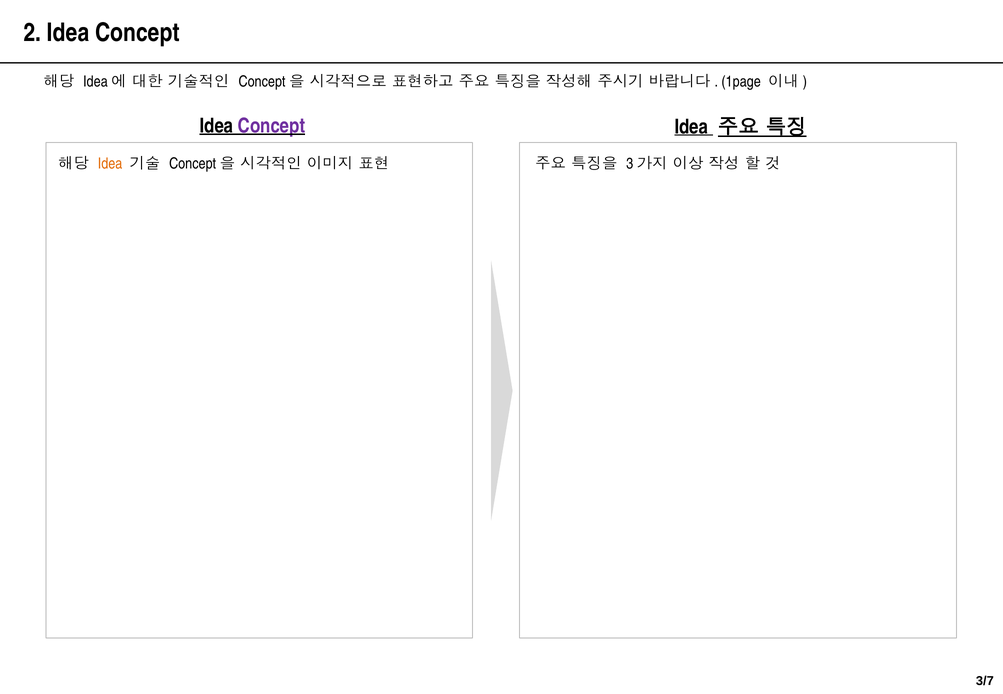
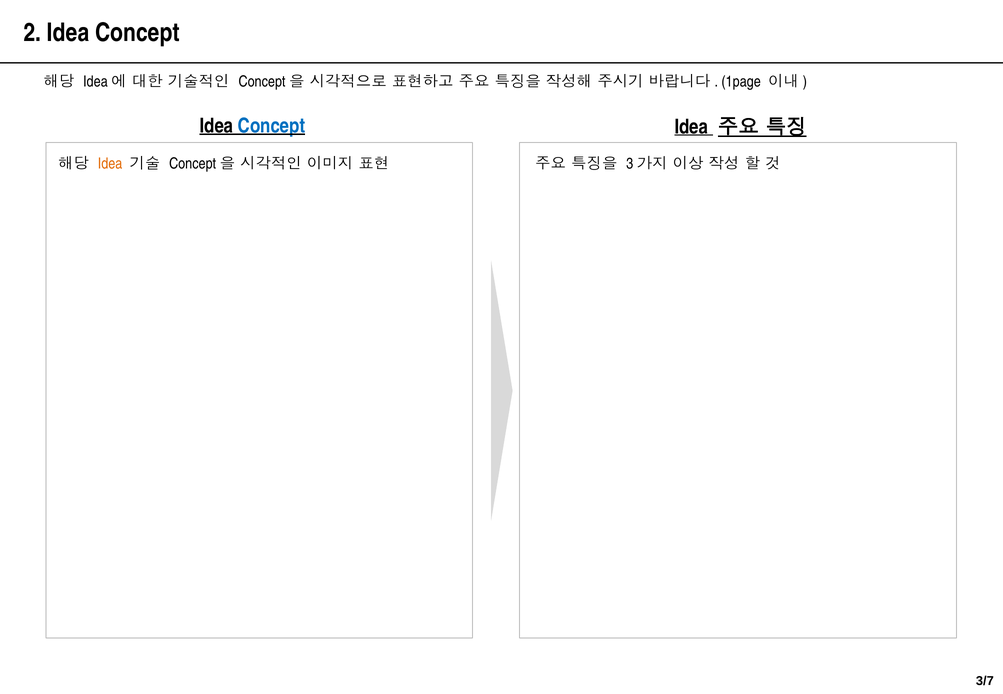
Concept colour: purple -> blue (272, 126)
